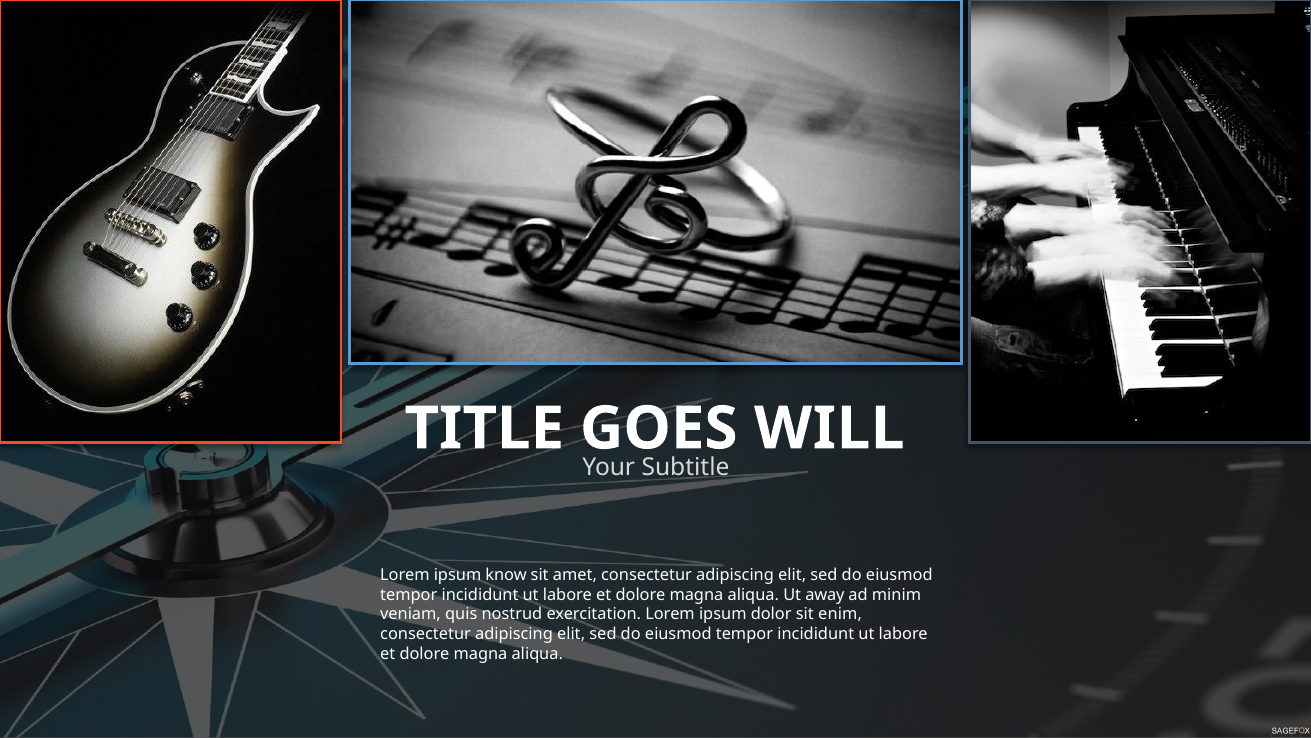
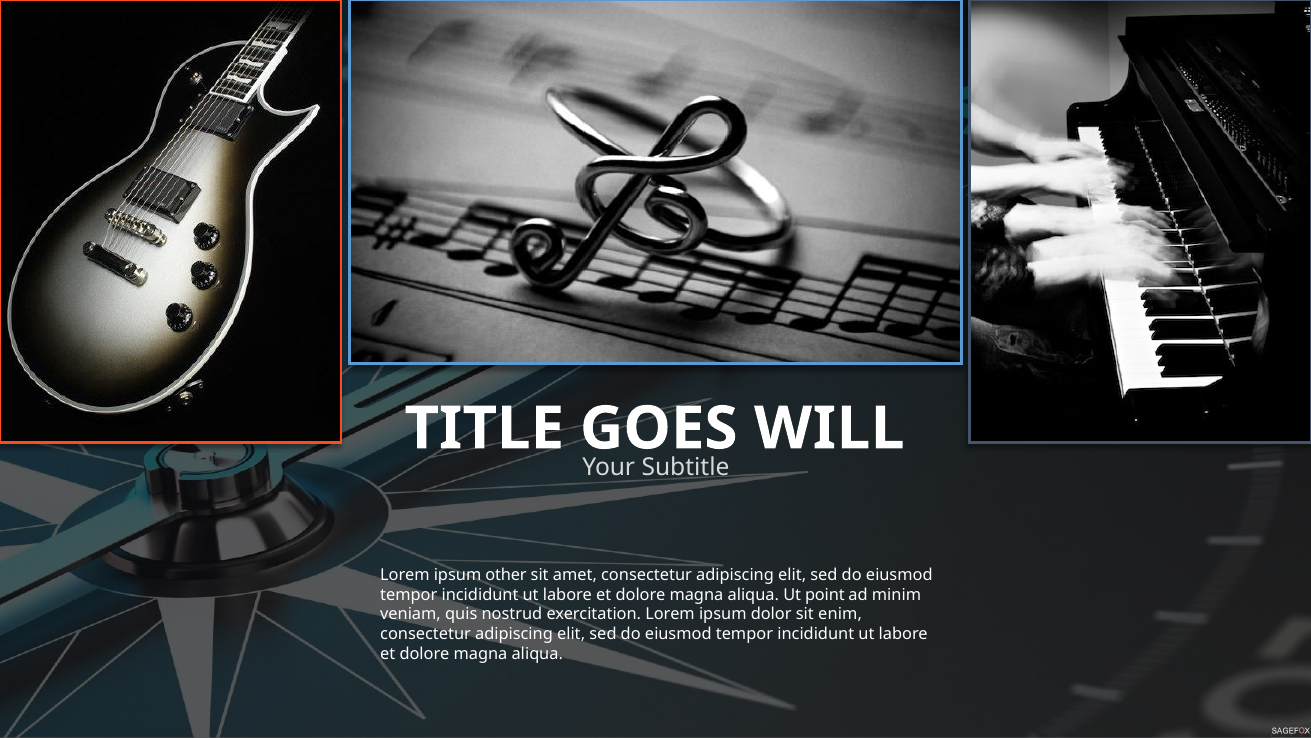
know: know -> other (506, 574)
away: away -> point (825, 594)
